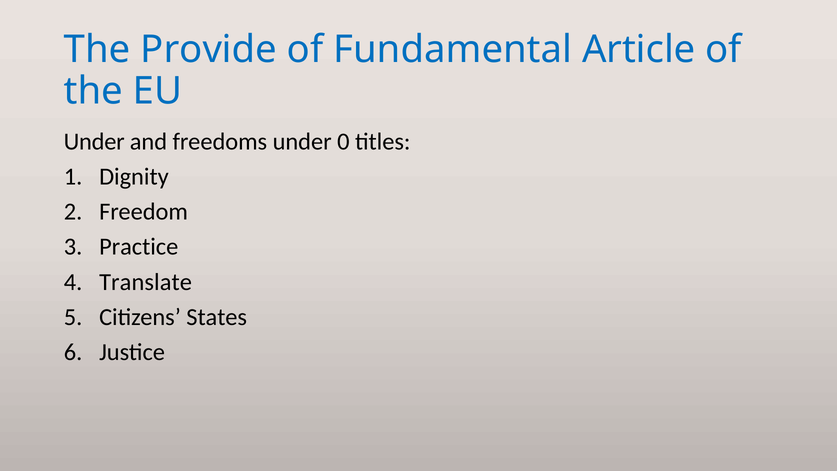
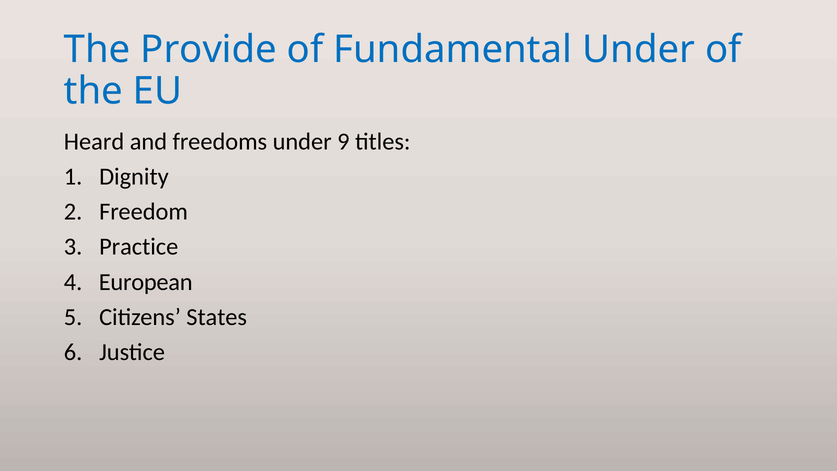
Fundamental Article: Article -> Under (639, 50)
Under: Under -> Heard (94, 142)
0: 0 -> 9 (343, 142)
Translate: Translate -> European (146, 282)
